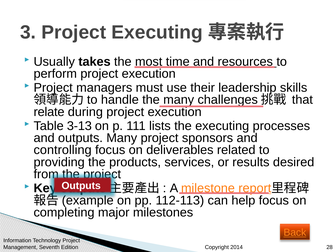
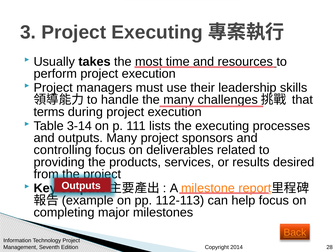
relate: relate -> terms (49, 112)
3-13: 3-13 -> 3-14 (79, 126)
